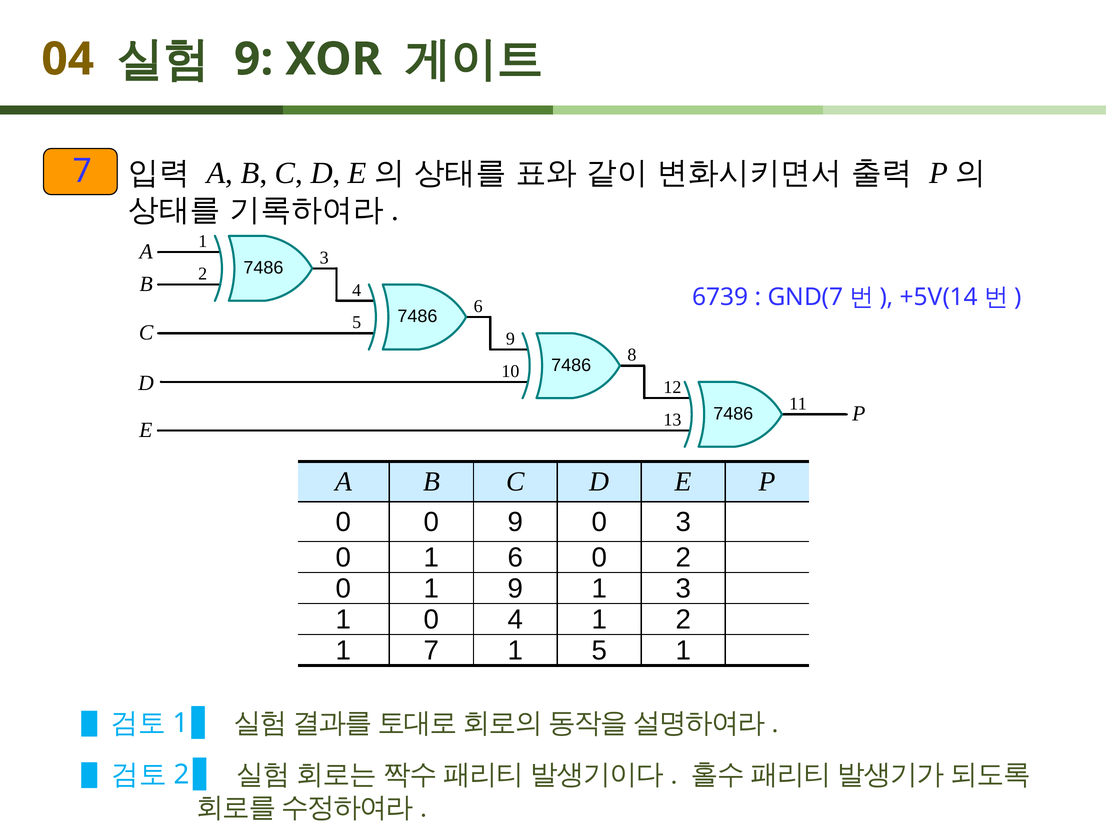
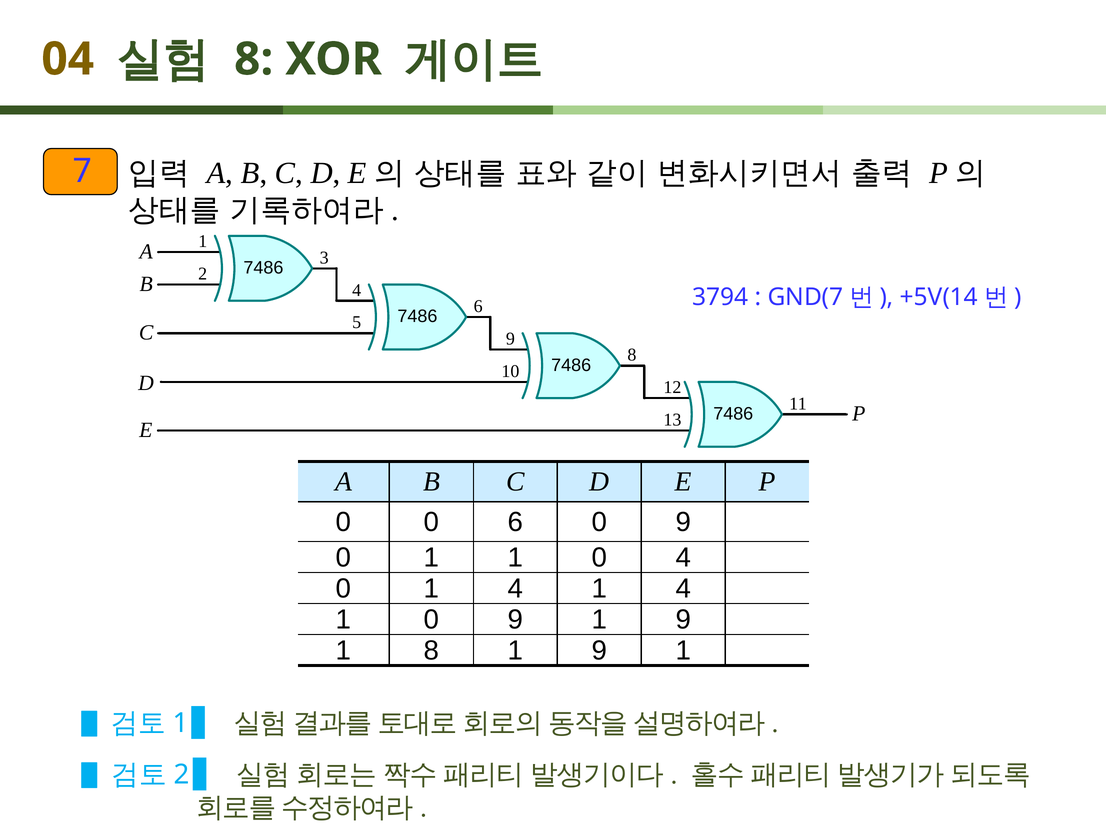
9: 9 -> 8 (254, 59)
6739: 6739 -> 3794 (720, 297)
0 9: 9 -> 6 (515, 522)
3: 3 -> 9 (683, 522)
1 6: 6 -> 1 (515, 557)
0 2: 2 -> 4 (683, 557)
0 1 9: 9 -> 4 (515, 588)
3: 3 -> 4 (683, 588)
1 0 4: 4 -> 9 (515, 619)
2: 2 -> 9 (683, 619)
1 7: 7 -> 8 (431, 650)
5: 5 -> 9 (599, 650)
